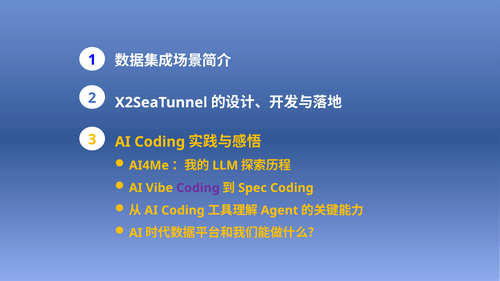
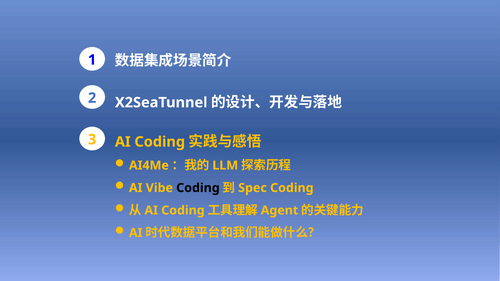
Coding colour: purple -> black (198, 188)
